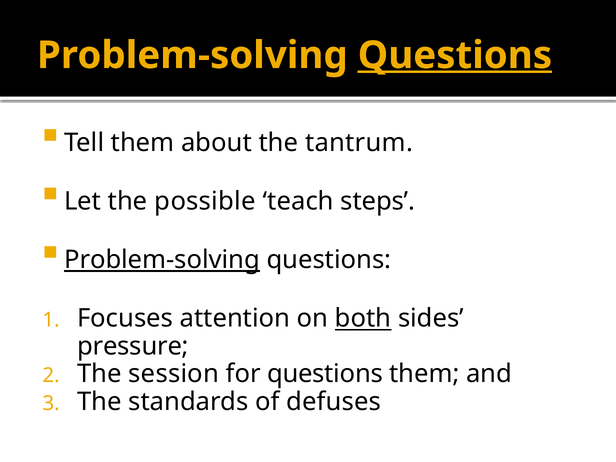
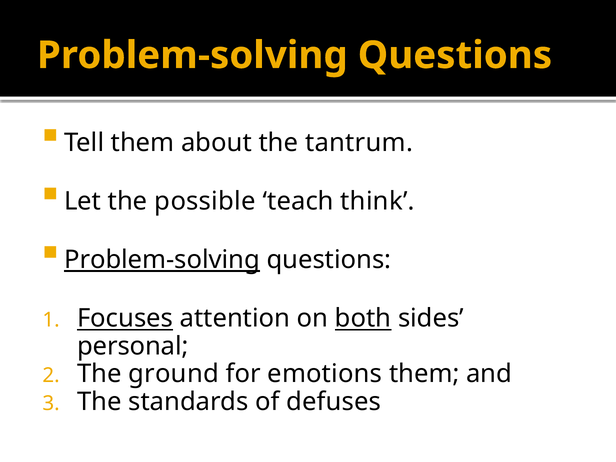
Questions underline: present -> none (455, 55)
steps: steps -> think (378, 201)
Focuses underline: none -> present (125, 318)
pressure: pressure -> personal (133, 346)
session: session -> ground (174, 374)
for questions: questions -> emotions (325, 374)
